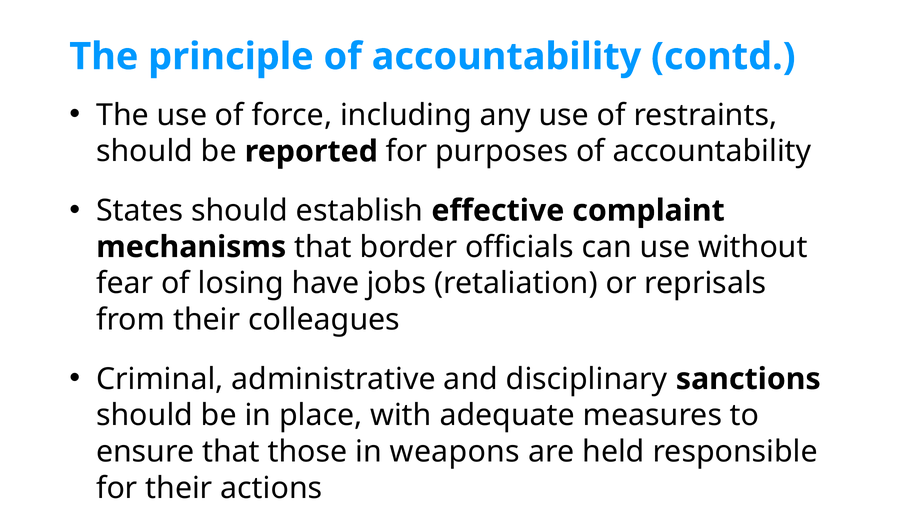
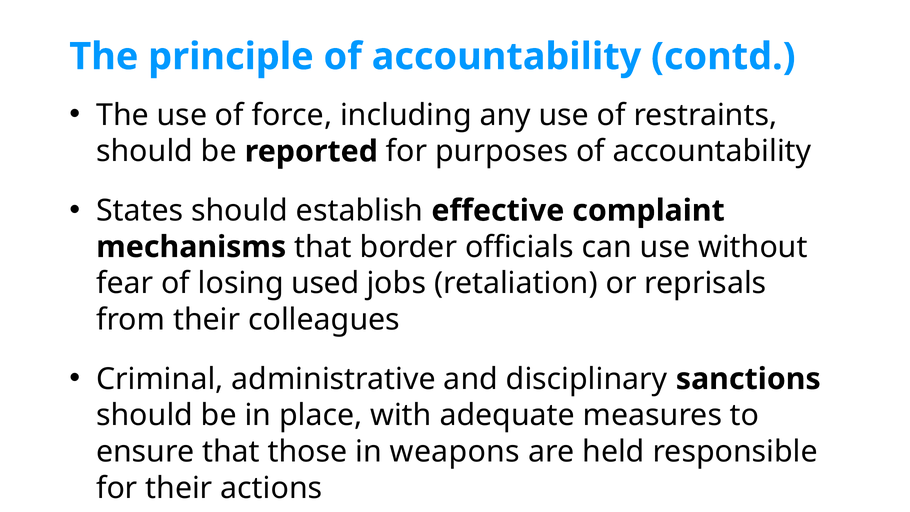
have: have -> used (325, 283)
